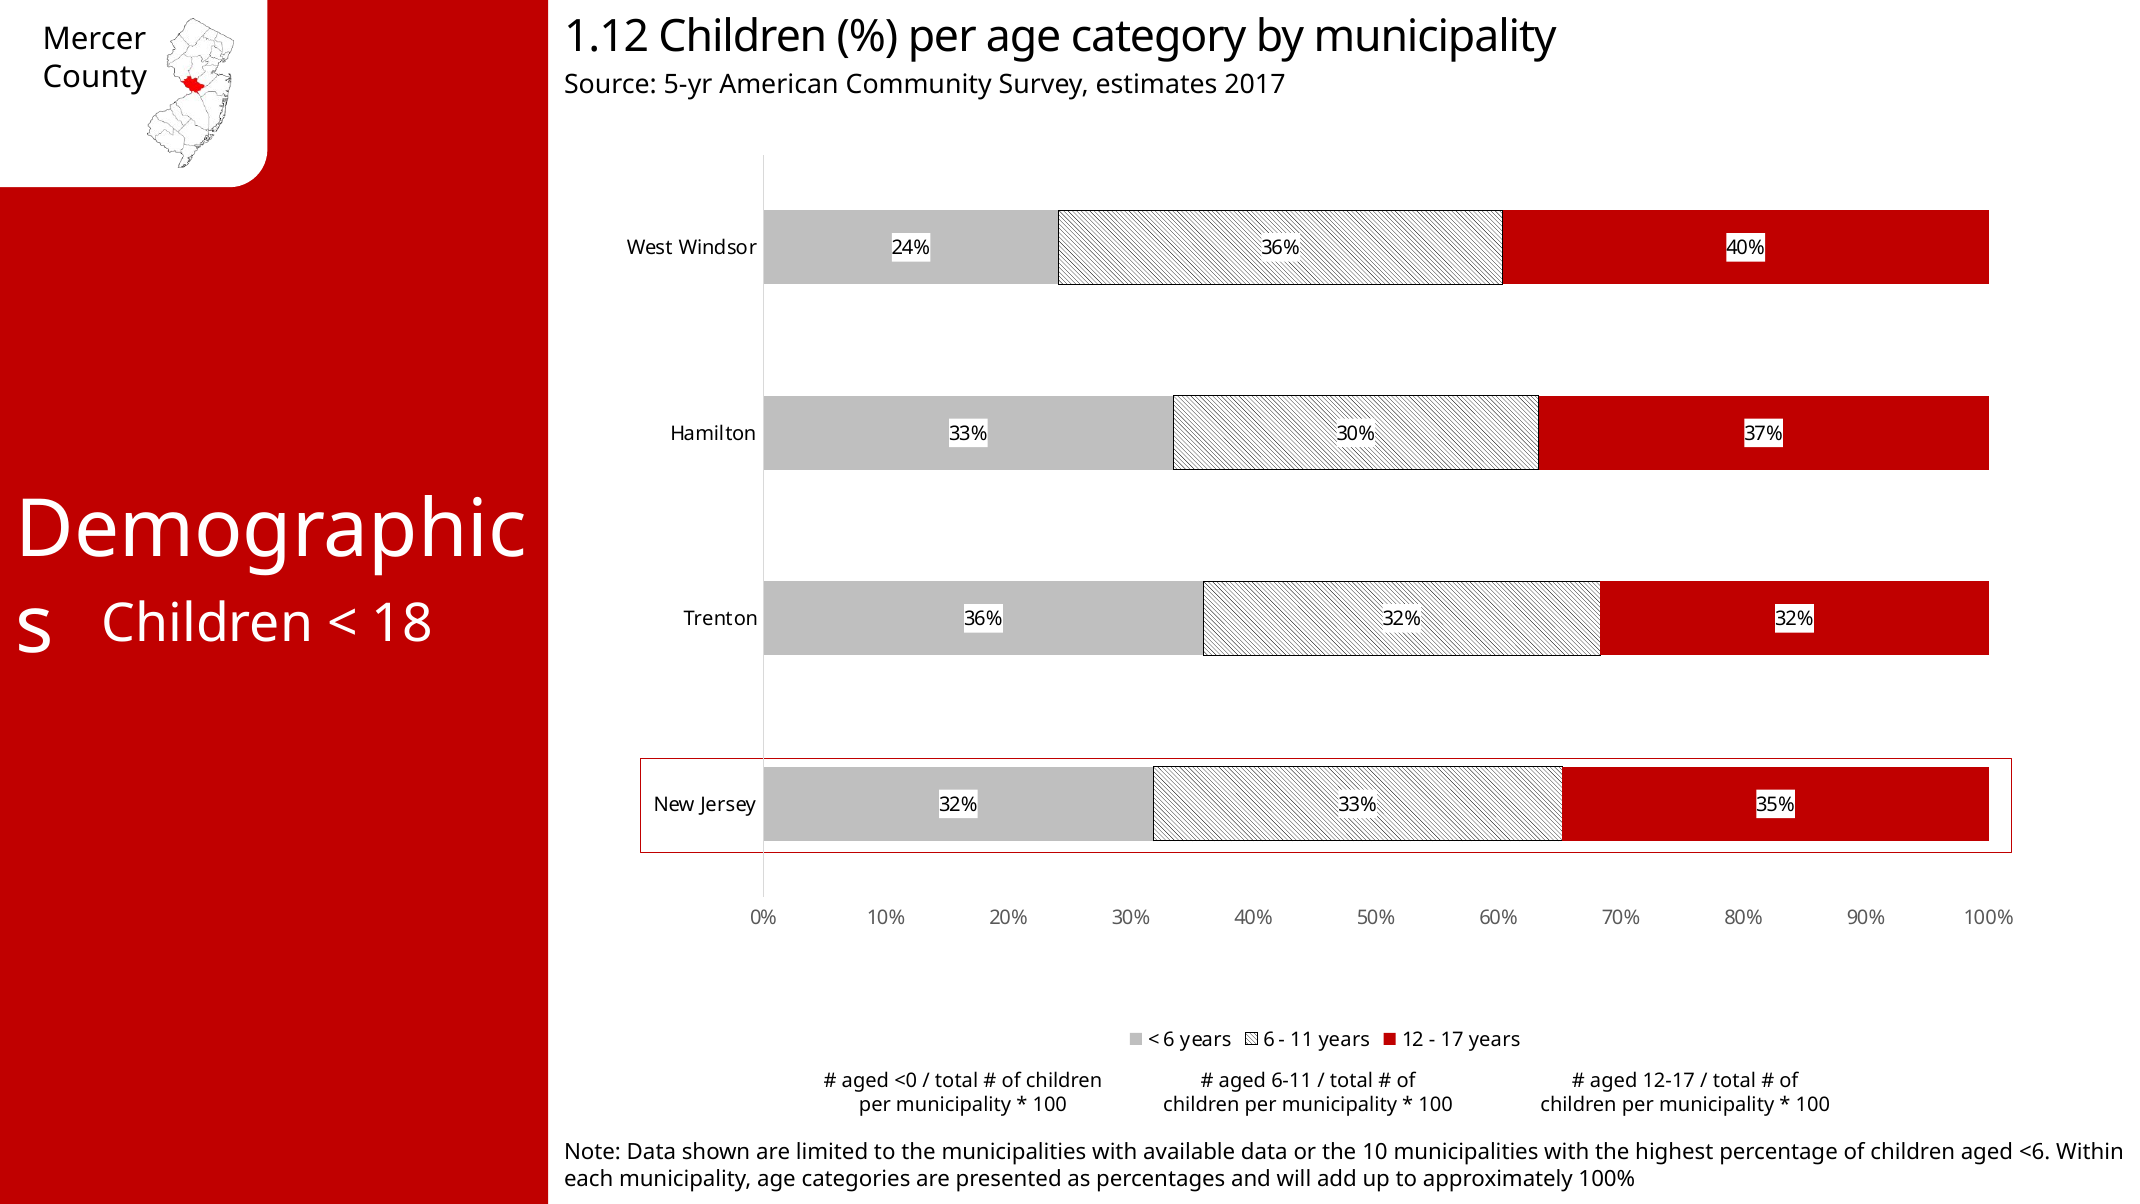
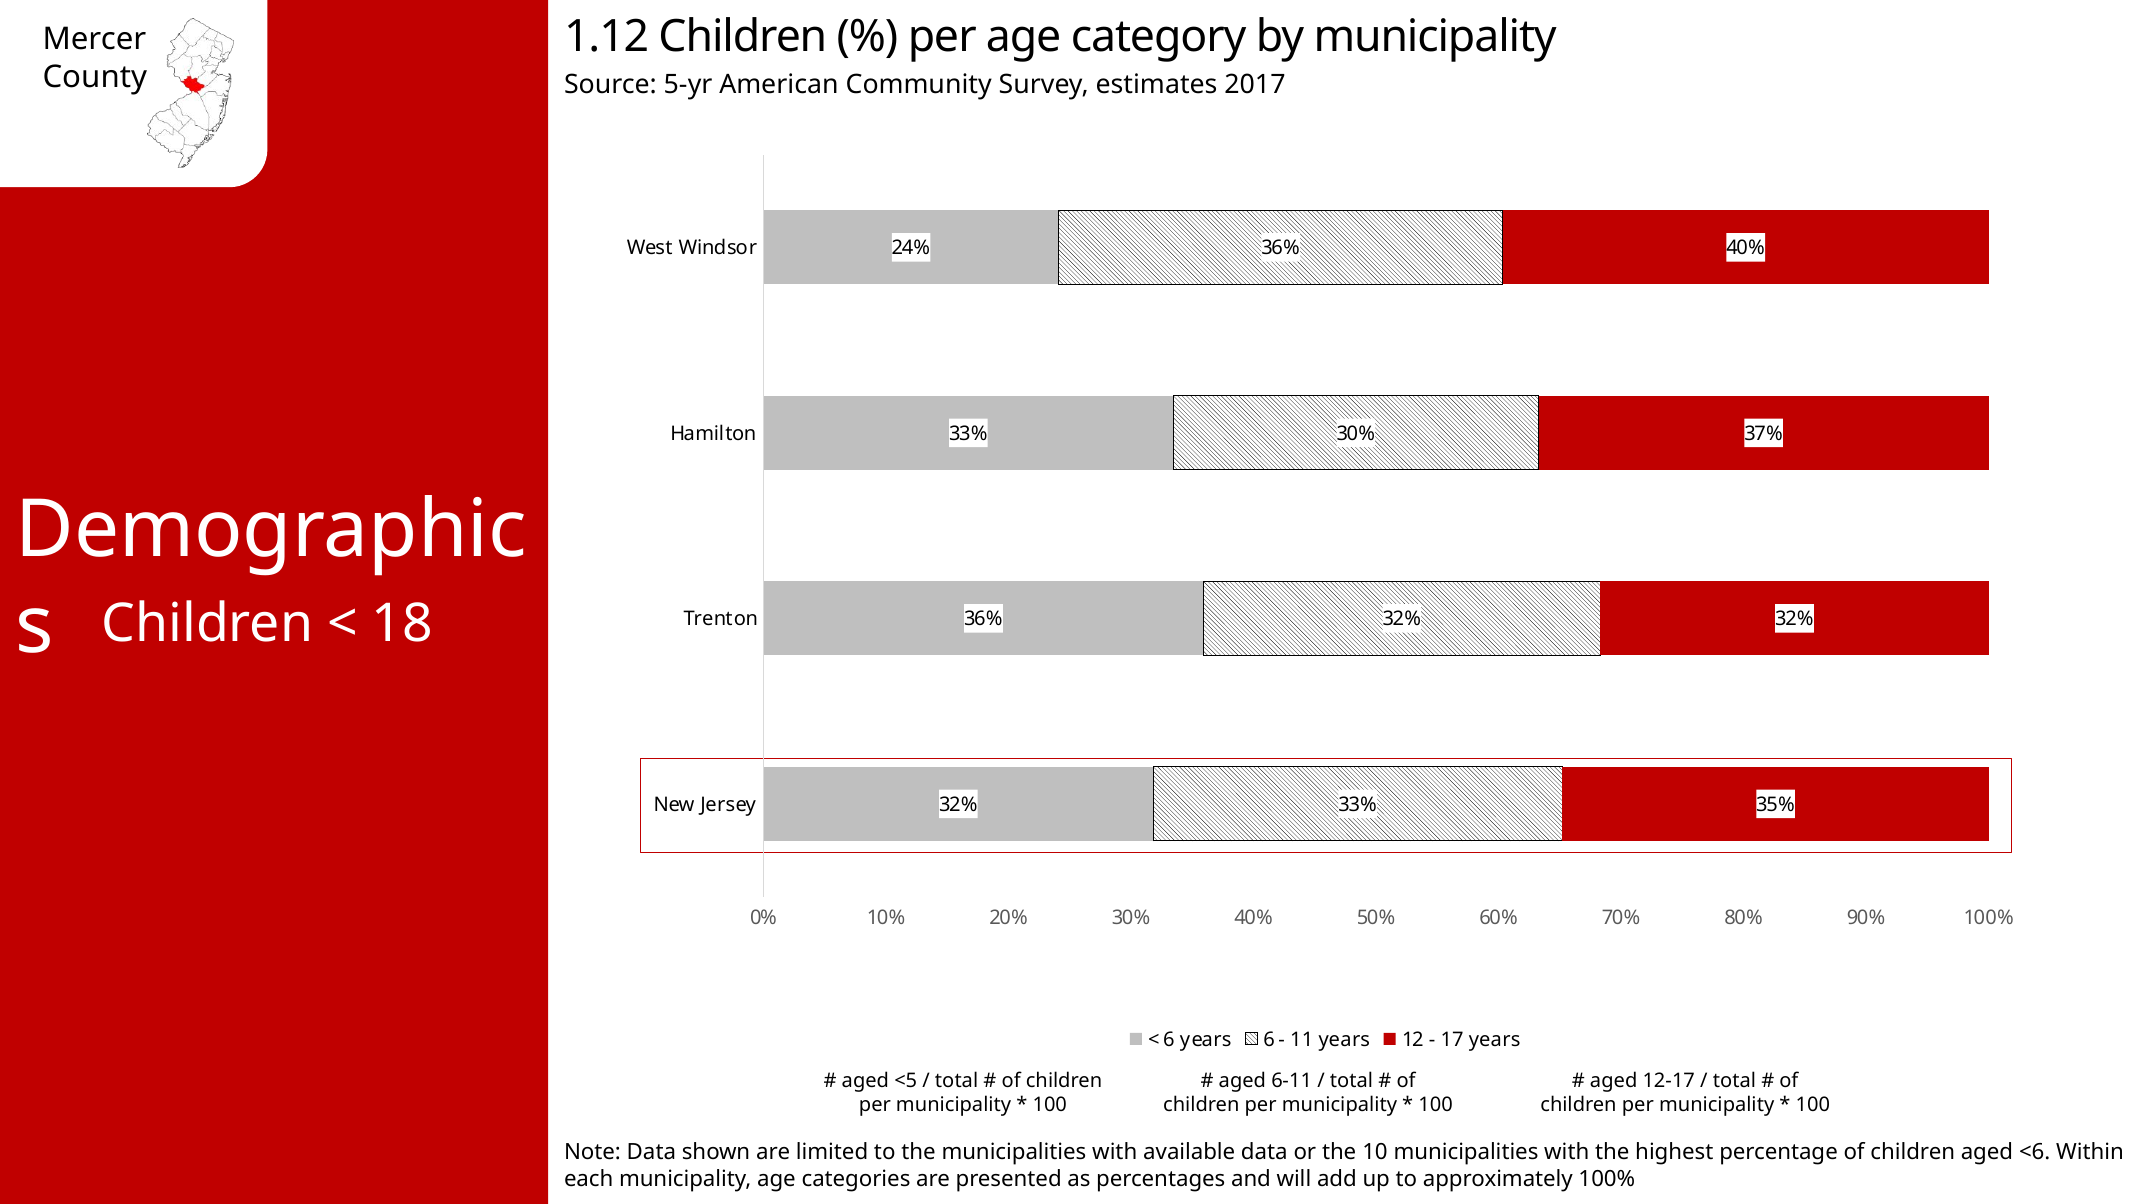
<0: <0 -> <5 (906, 1081)
